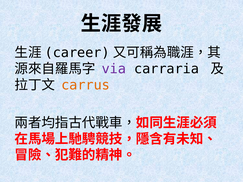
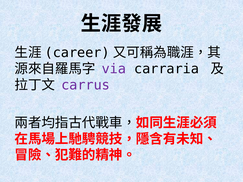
carrus colour: orange -> purple (86, 85)
